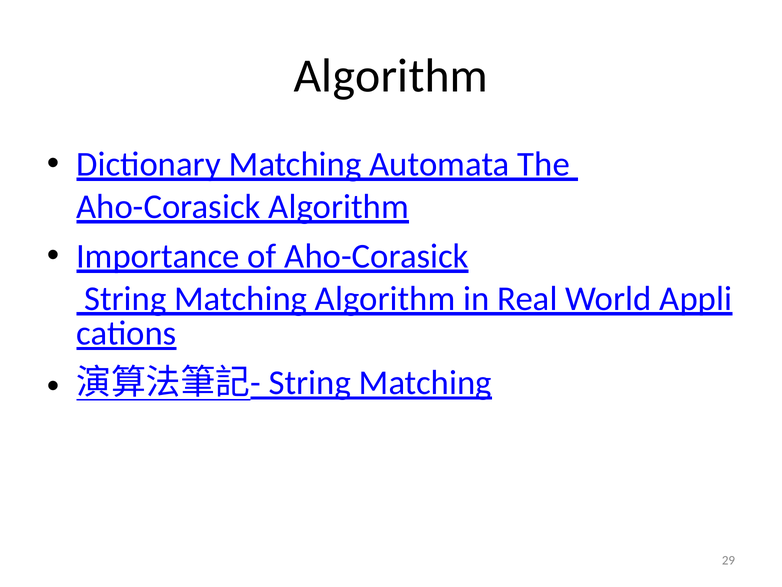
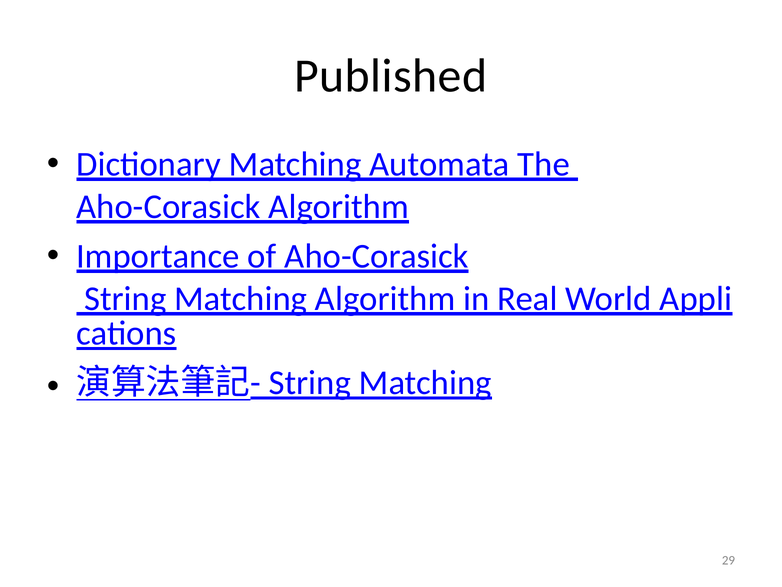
Algorithm: Algorithm -> Published (391, 76)
